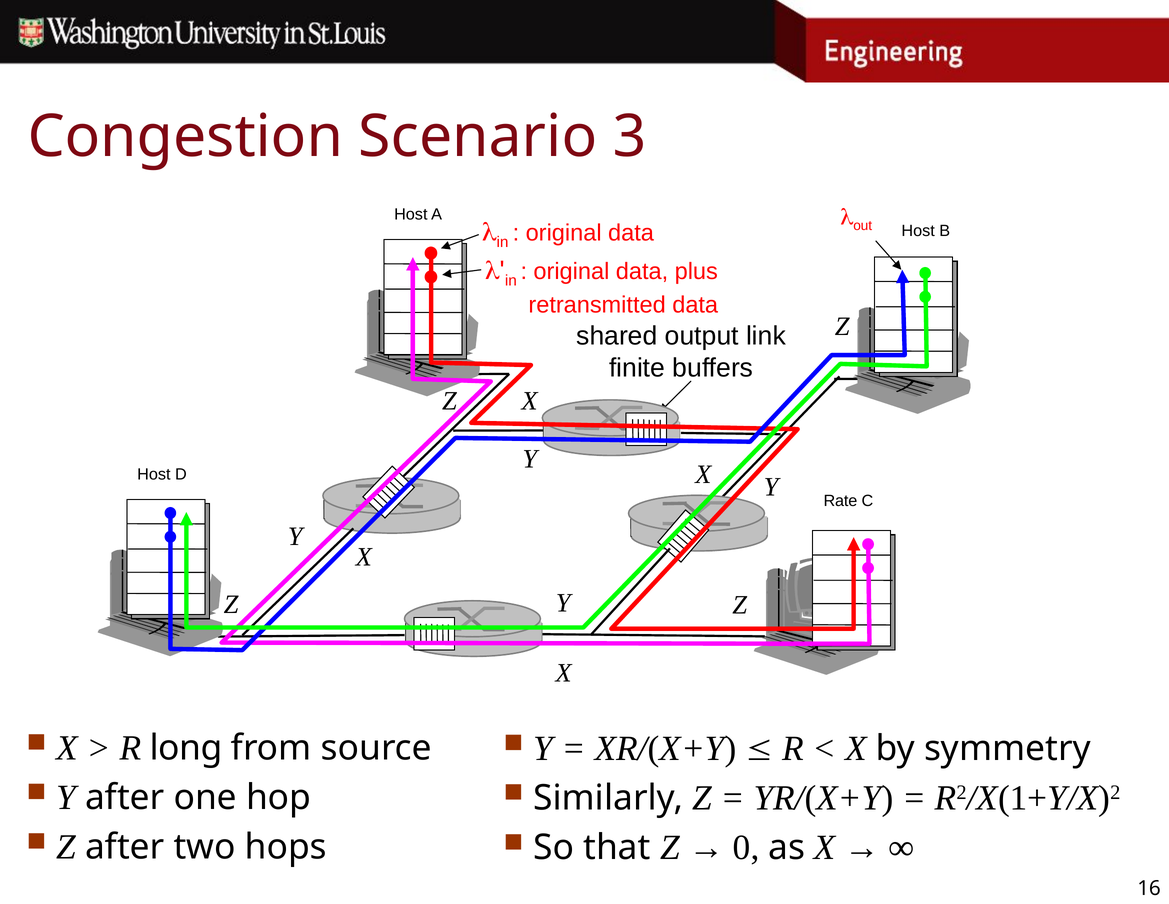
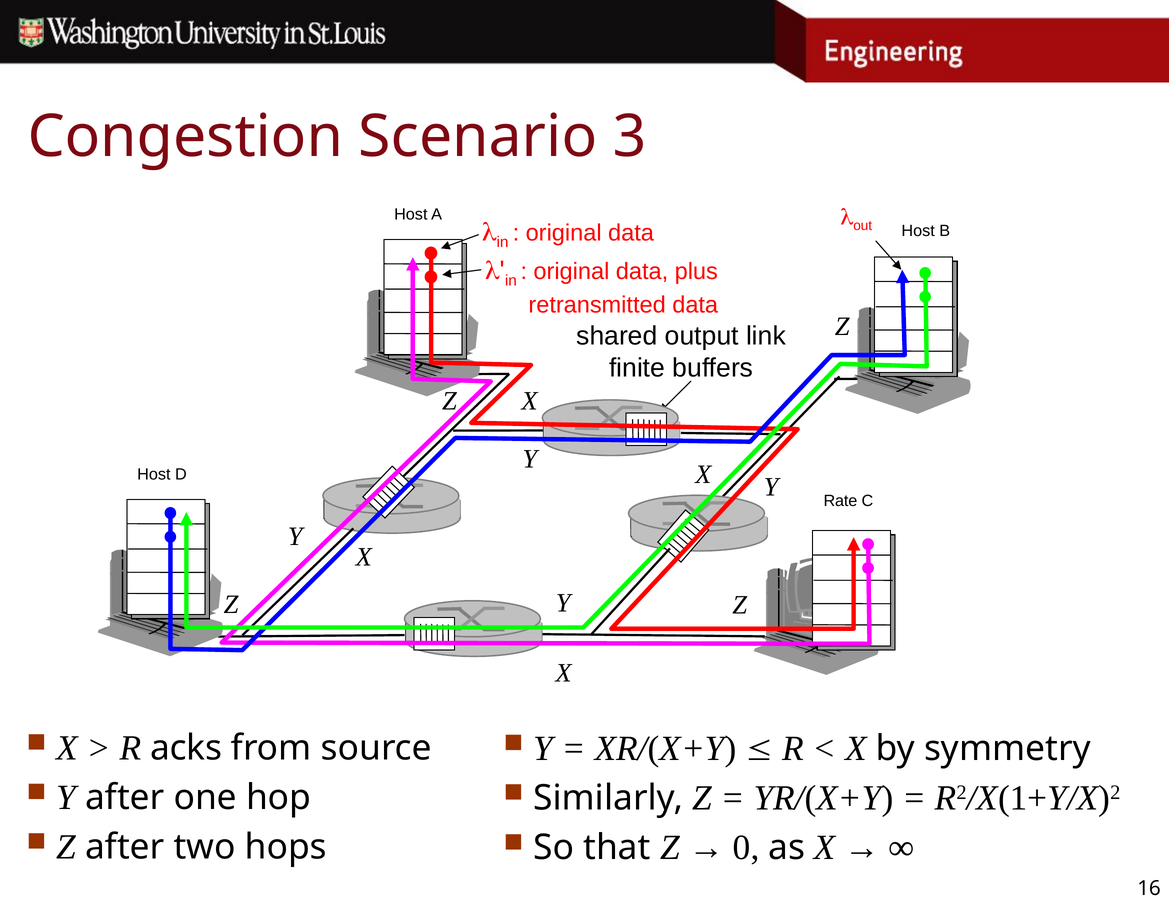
long: long -> acks (186, 747)
